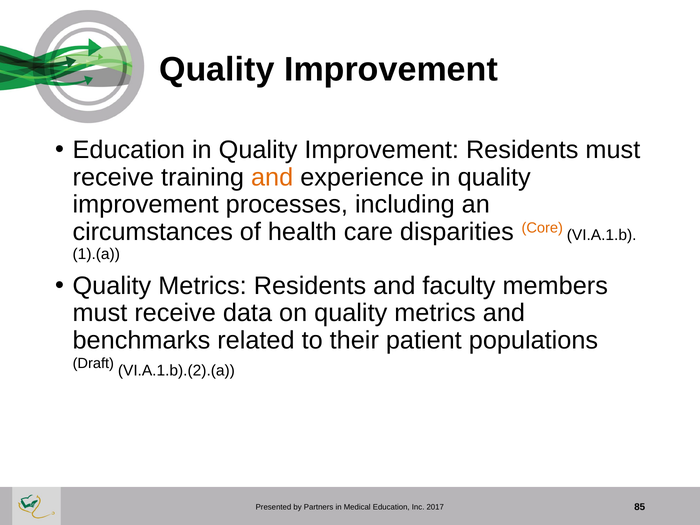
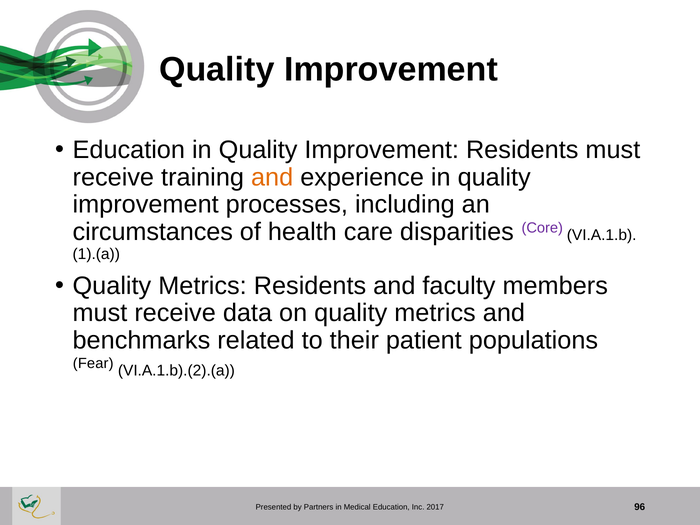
Core colour: orange -> purple (542, 228)
Draft: Draft -> Fear (93, 363)
85: 85 -> 96 (640, 507)
